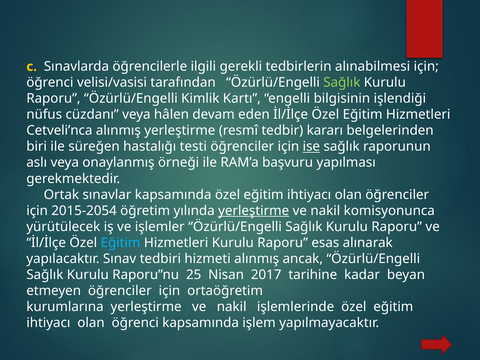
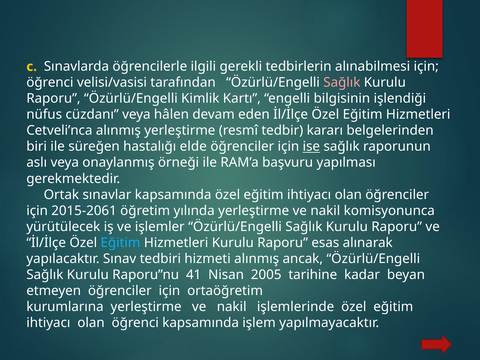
Sağlık colour: light green -> pink (342, 83)
testi: testi -> elde (193, 147)
2015-2054: 2015-2054 -> 2015-2061 (84, 211)
yerleştirme underline: present -> none (254, 211)
25: 25 -> 41 (194, 275)
2017: 2017 -> 2005 (266, 275)
